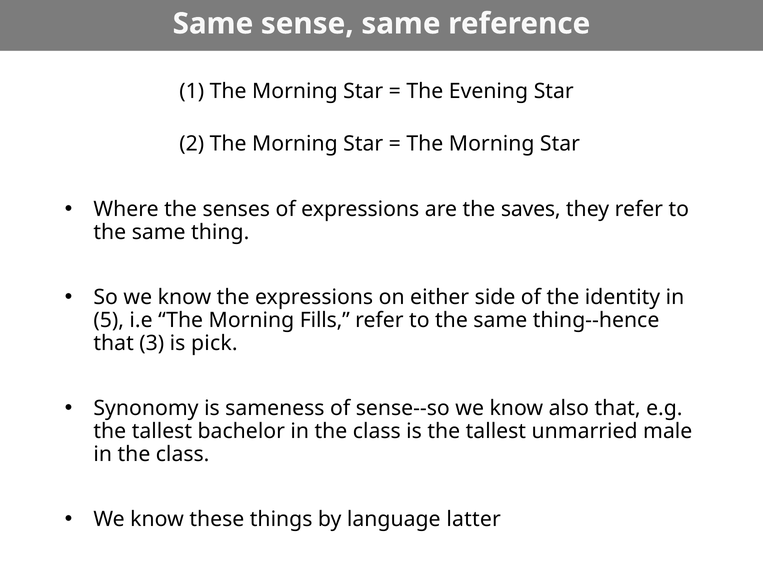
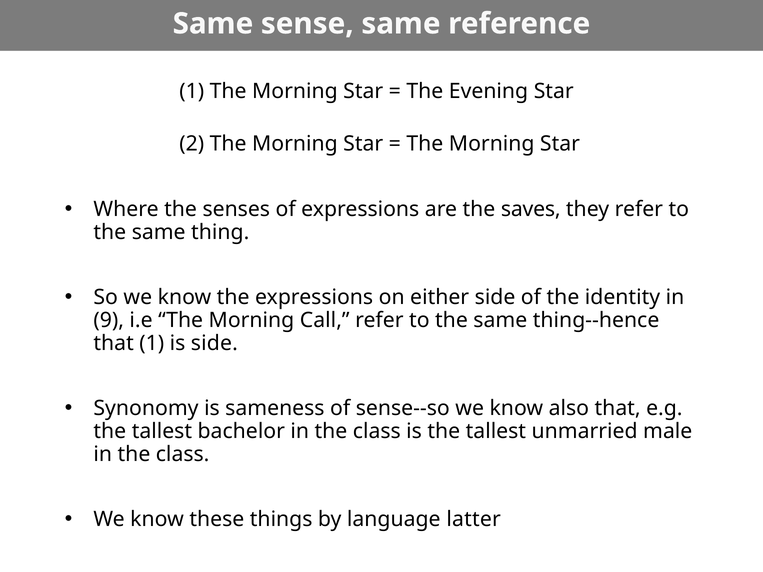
5: 5 -> 9 (109, 320)
Fills: Fills -> Call (325, 320)
that 3: 3 -> 1 (152, 343)
is pick: pick -> side (214, 343)
